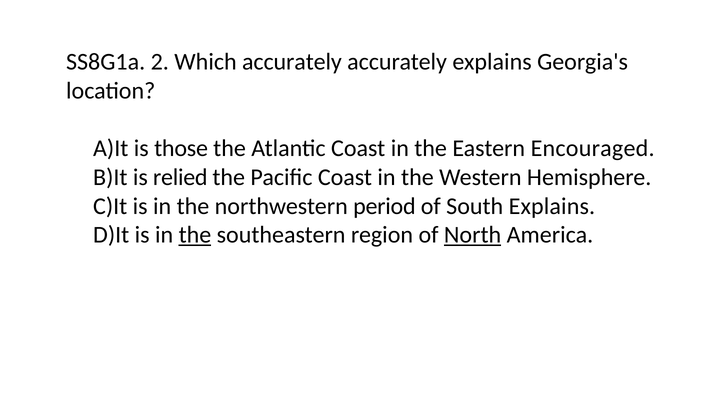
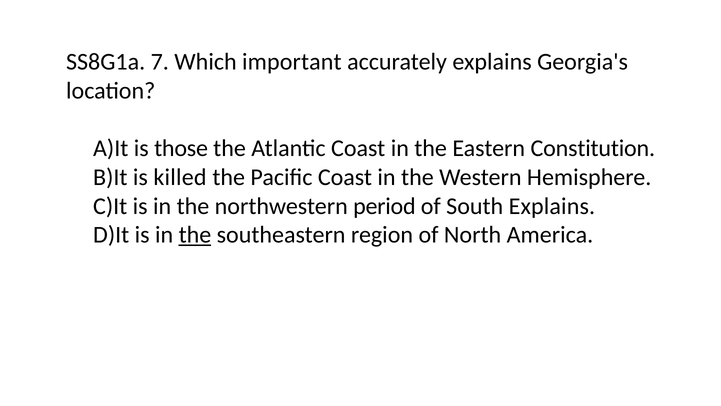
2: 2 -> 7 (160, 62)
Which accurately: accurately -> important (292, 62)
Encouraged: Encouraged -> Constitution (593, 148)
relied: relied -> killed (180, 177)
North underline: present -> none (473, 235)
